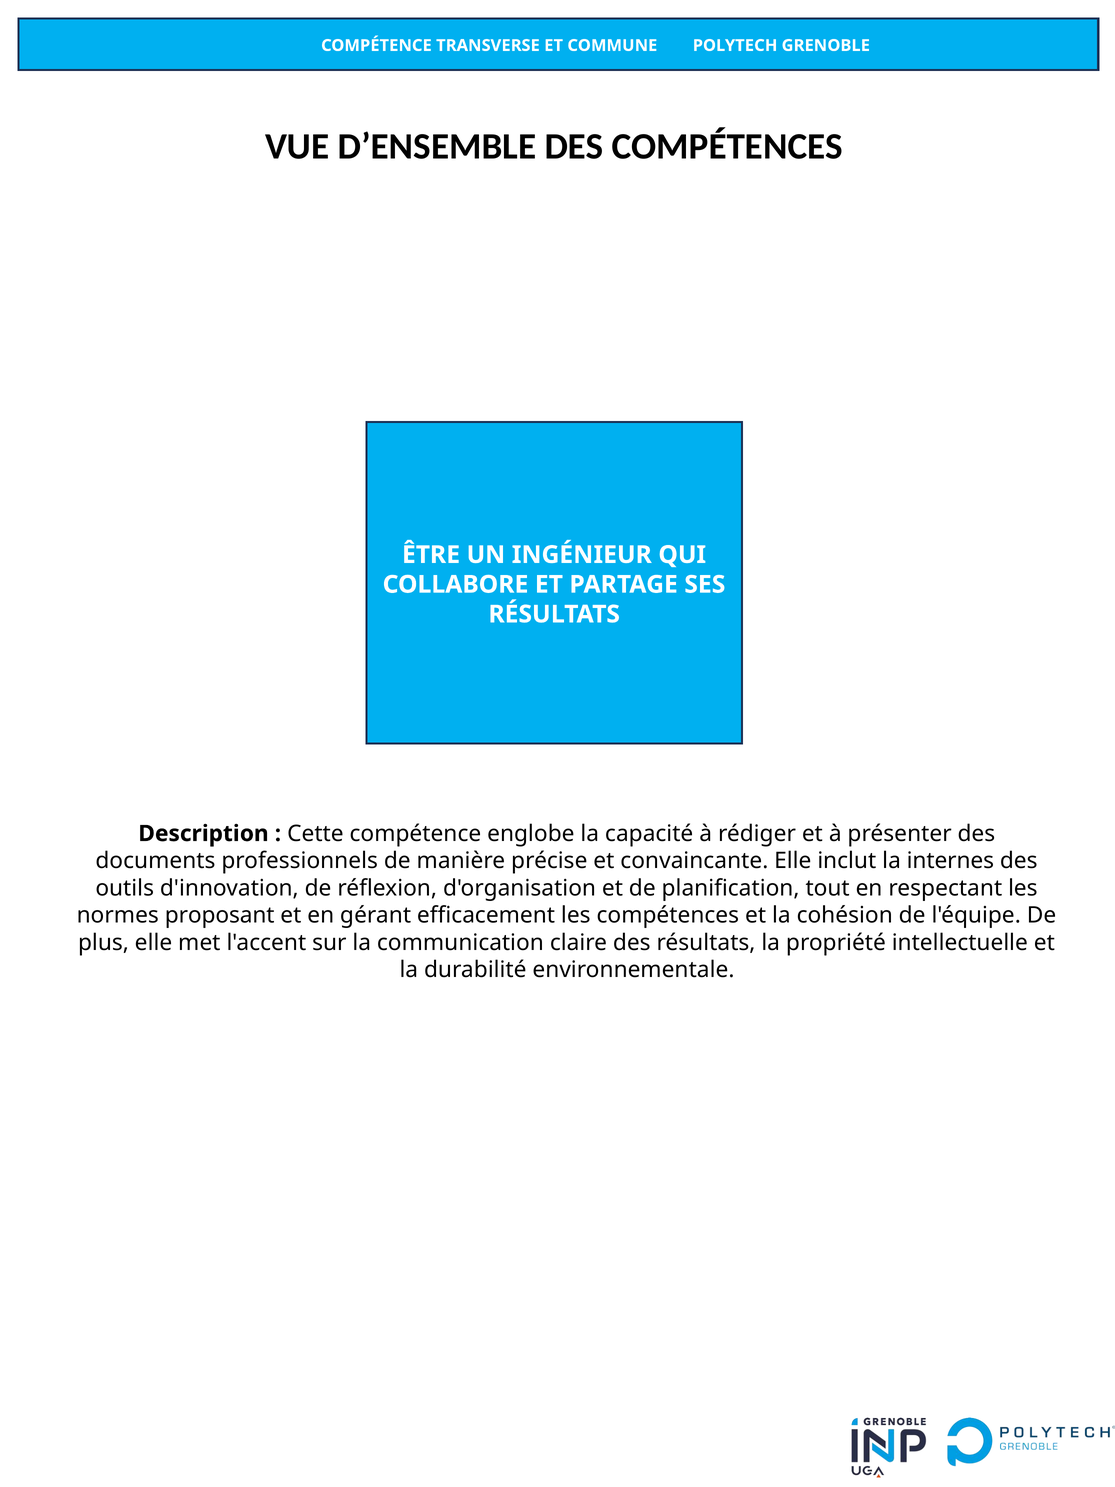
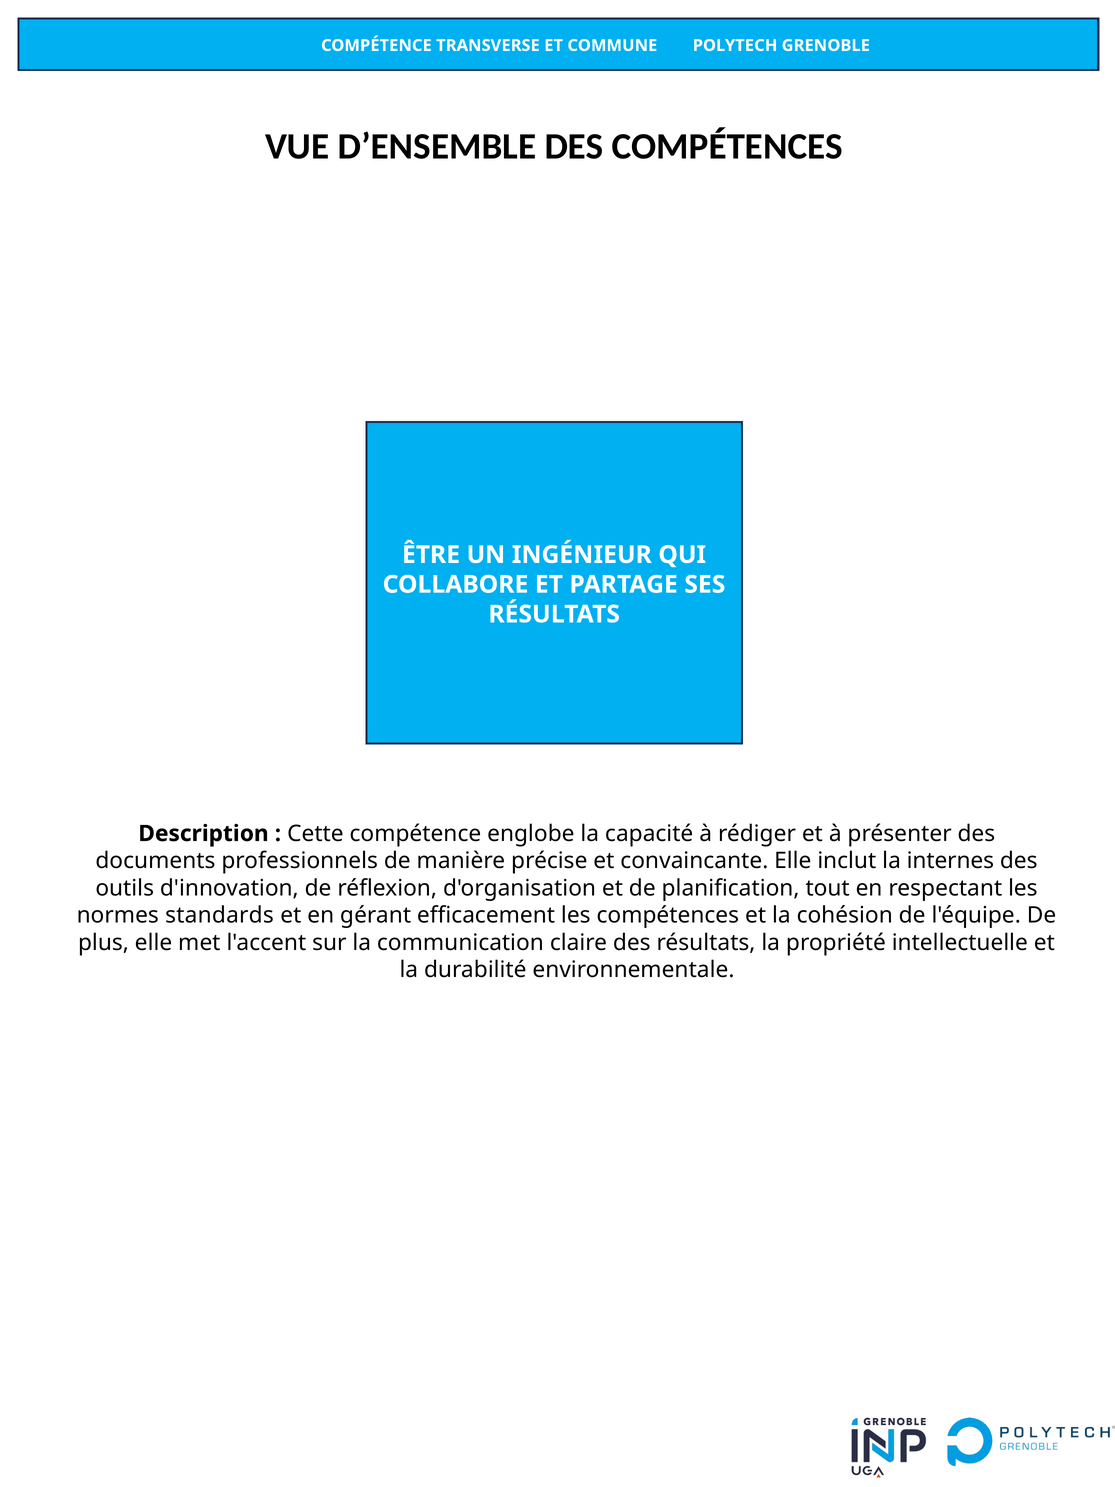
proposant: proposant -> standards (220, 915)
